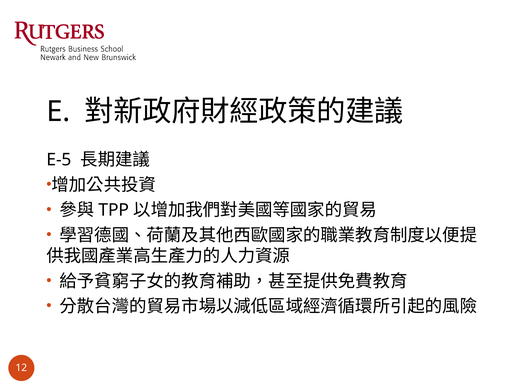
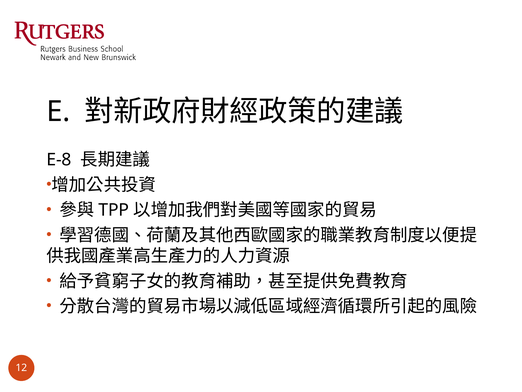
E-5: E-5 -> E-8 (59, 160)
